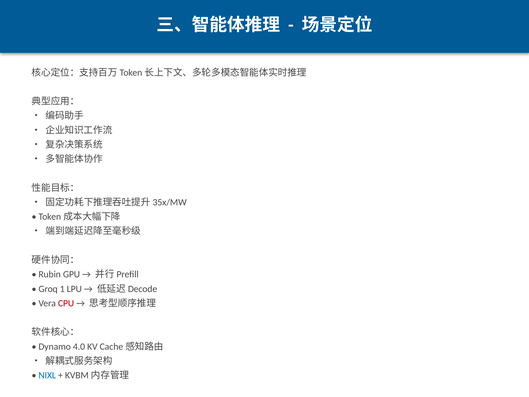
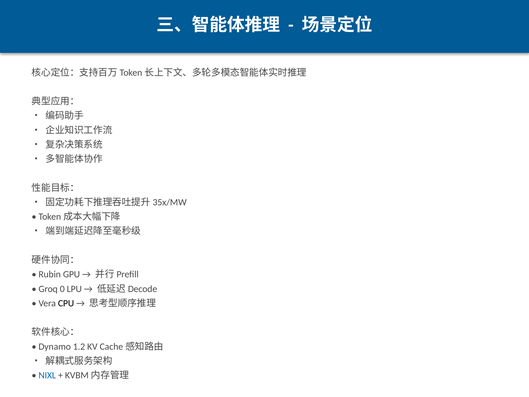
1: 1 -> 0 (62, 289)
CPU colour: red -> black (66, 303)
4.0: 4.0 -> 1.2 (79, 346)
